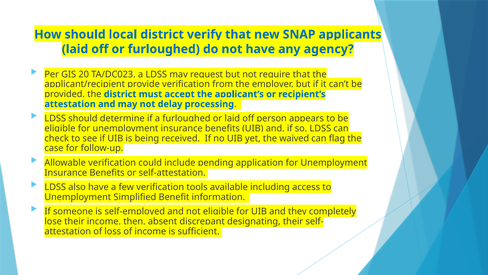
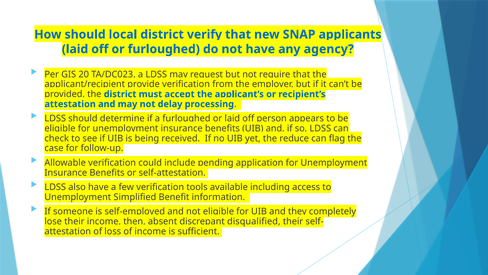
waived: waived -> reduce (294, 138)
designating: designating -> disqualified (254, 221)
